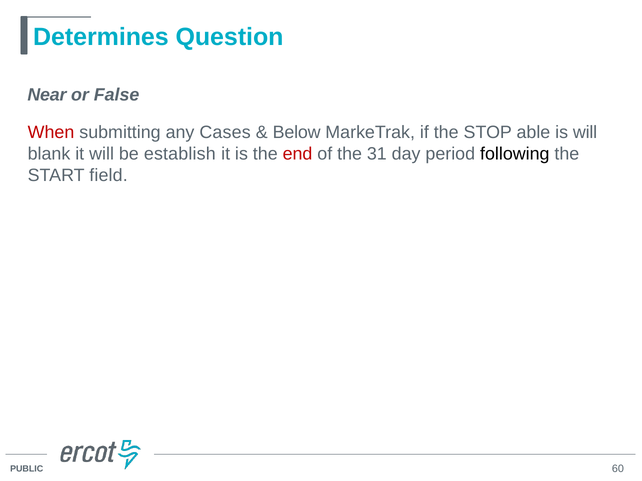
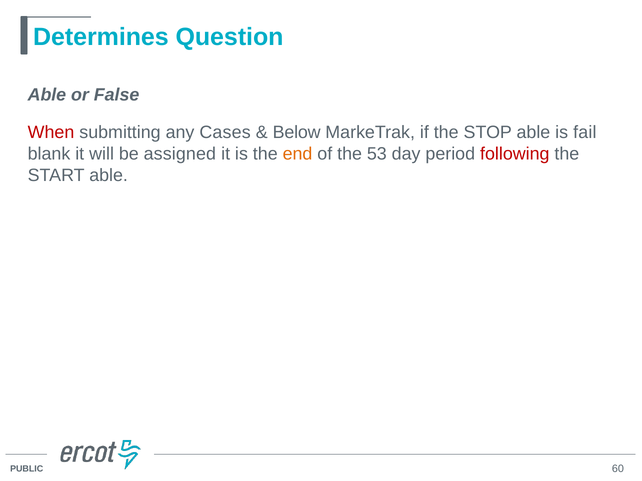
Near: Near -> Able (47, 95)
is will: will -> fail (585, 133)
establish: establish -> assigned (180, 154)
end colour: red -> orange (298, 154)
31: 31 -> 53 (377, 154)
following colour: black -> red (515, 154)
START field: field -> able (109, 175)
